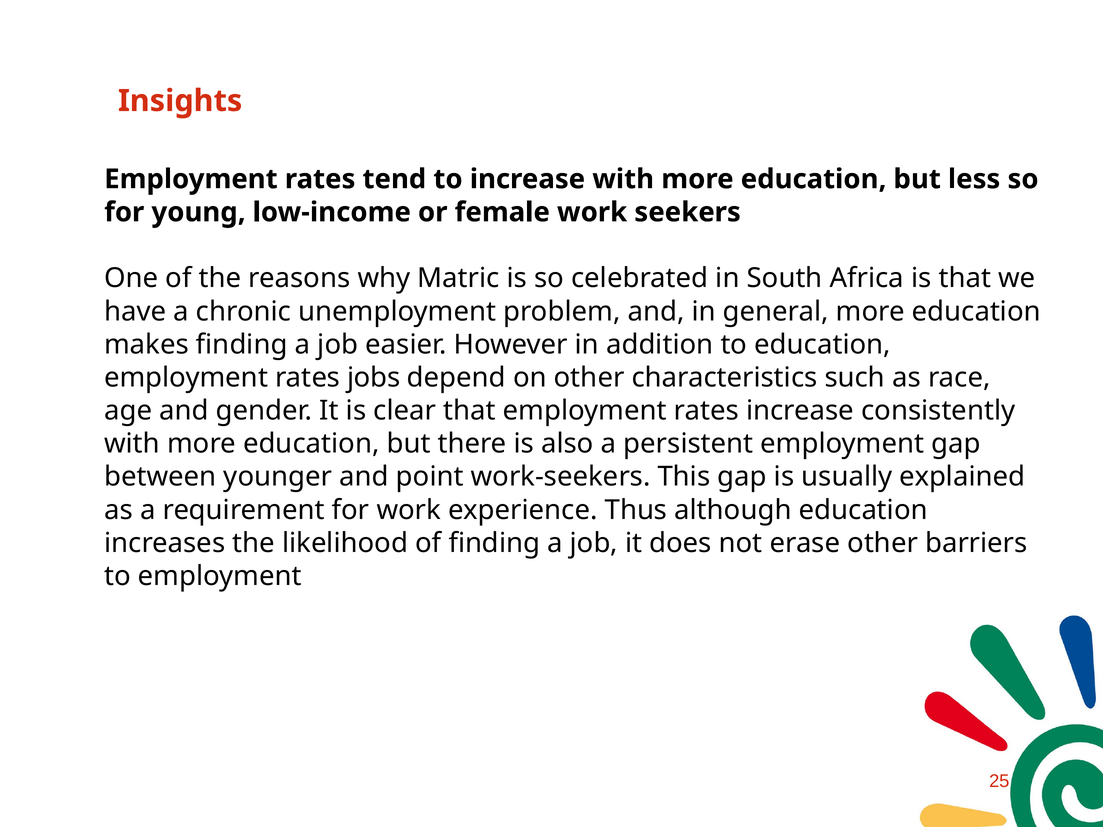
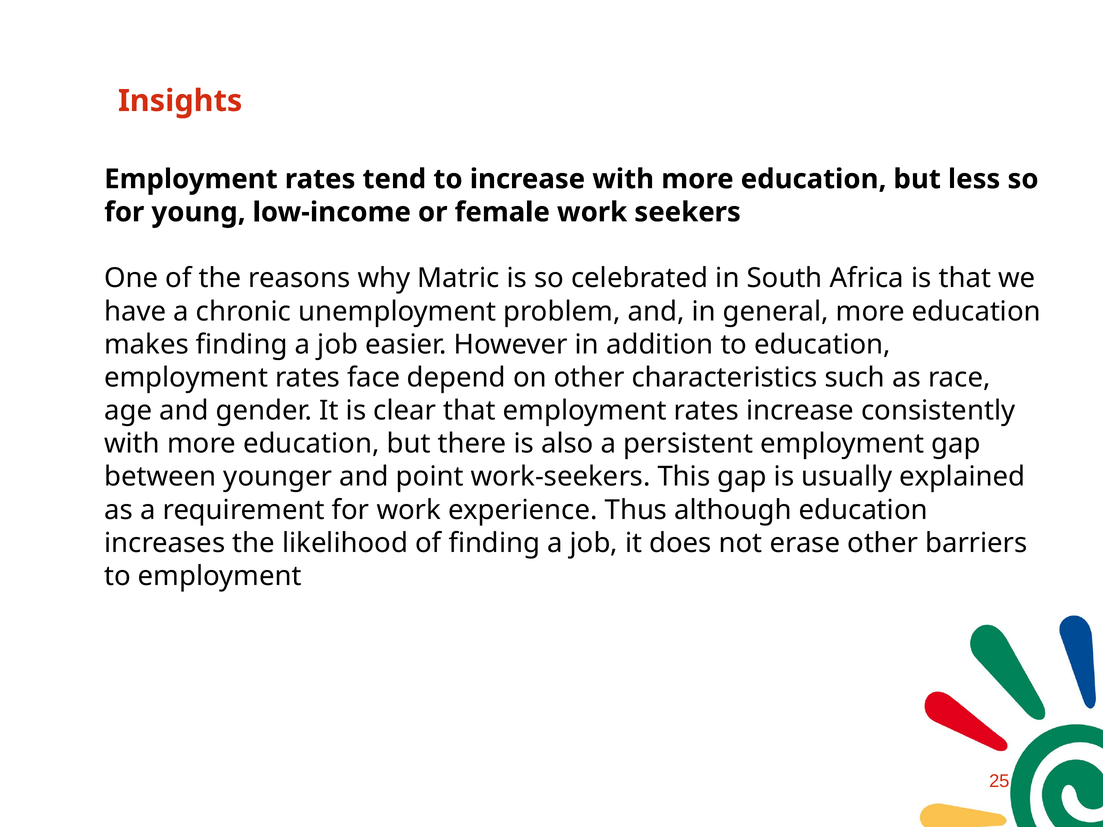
jobs: jobs -> face (374, 378)
